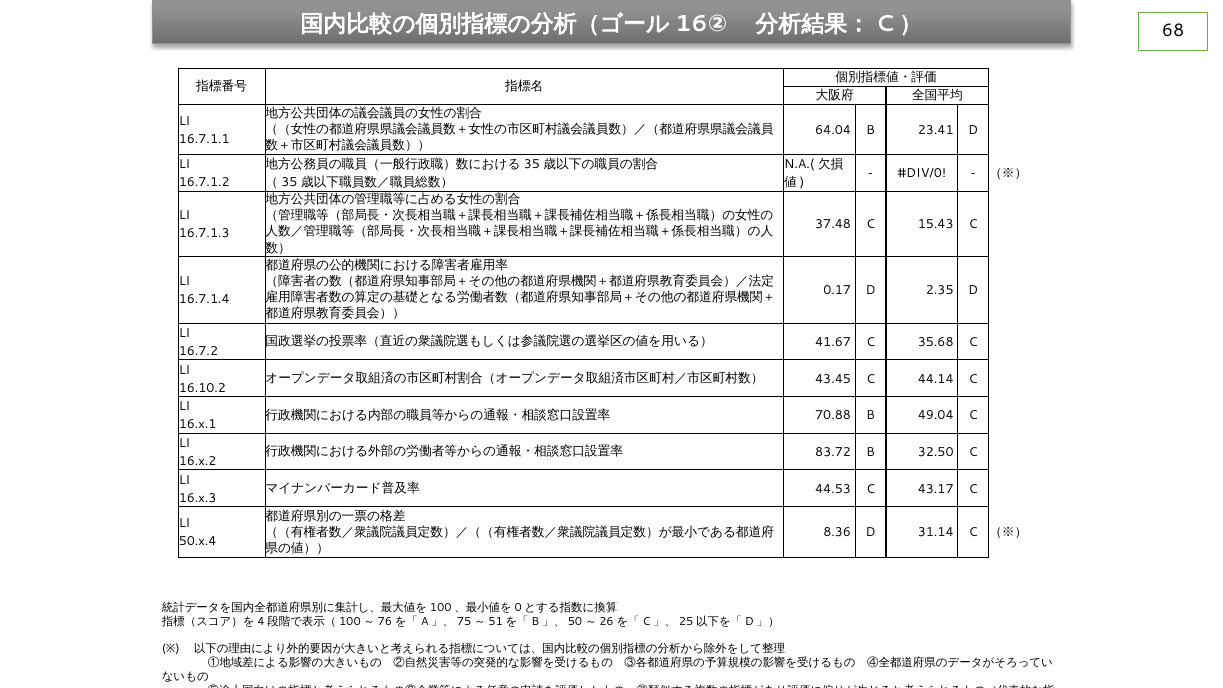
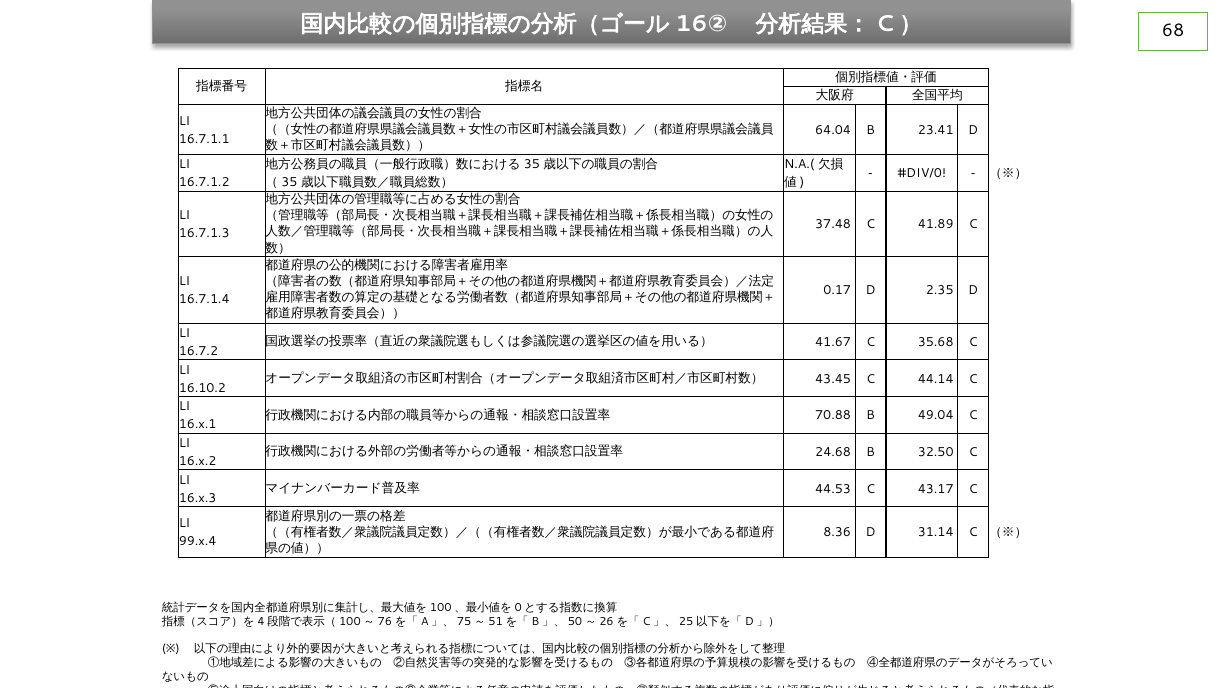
15.43: 15.43 -> 41.89 (936, 224)
83.72: 83.72 -> 24.68 (833, 452)
50.x.4: 50.x.4 -> 99.x.4 (198, 542)
